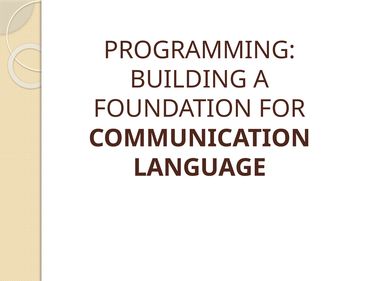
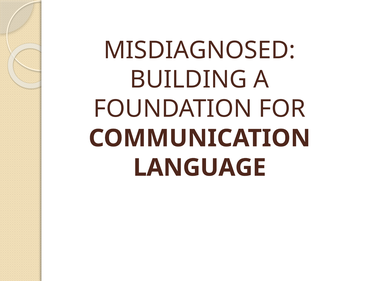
PROGRAMMING: PROGRAMMING -> MISDIAGNOSED (200, 50)
